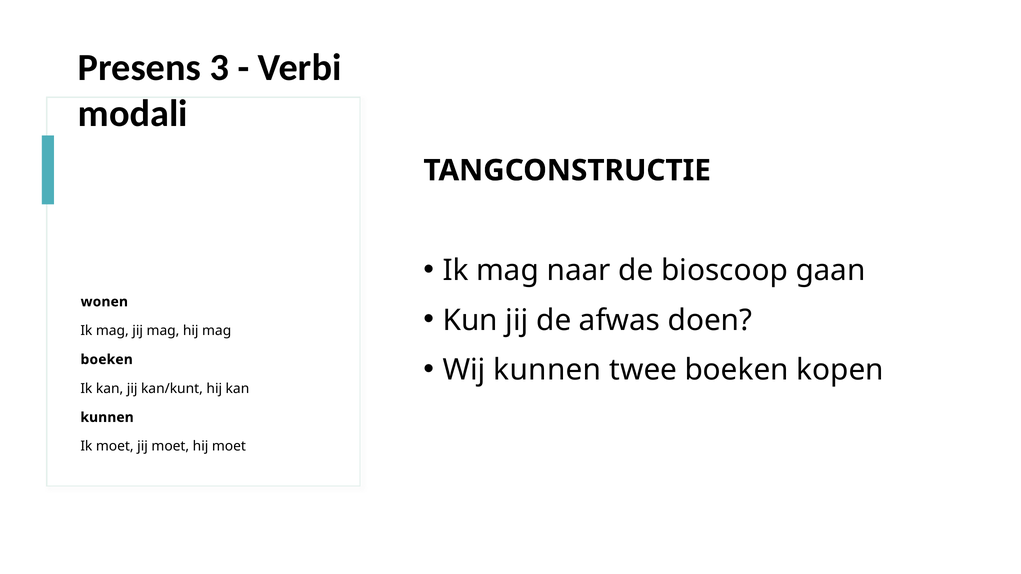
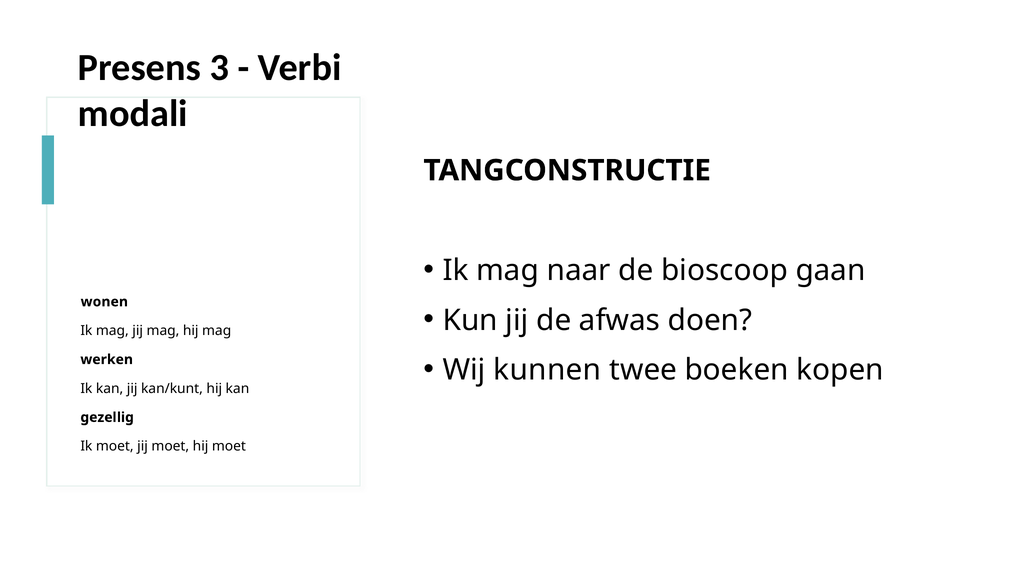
boeken: boeken -> werken (107, 360)
kunnen: kunnen -> gezellig (107, 418)
